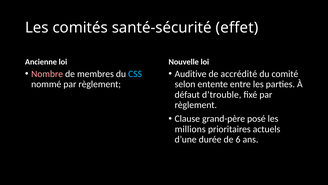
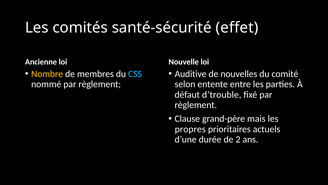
Nombre colour: pink -> yellow (47, 74)
accrédité: accrédité -> nouvelles (239, 74)
posé: posé -> mais (256, 118)
millions: millions -> propres (190, 129)
6: 6 -> 2 (238, 139)
